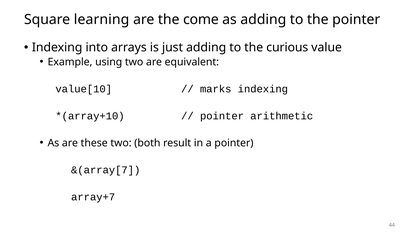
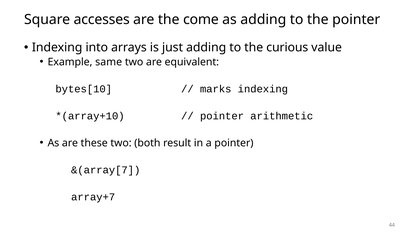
learning: learning -> accesses (102, 20)
using: using -> same (109, 62)
value[10: value[10 -> bytes[10 (84, 89)
